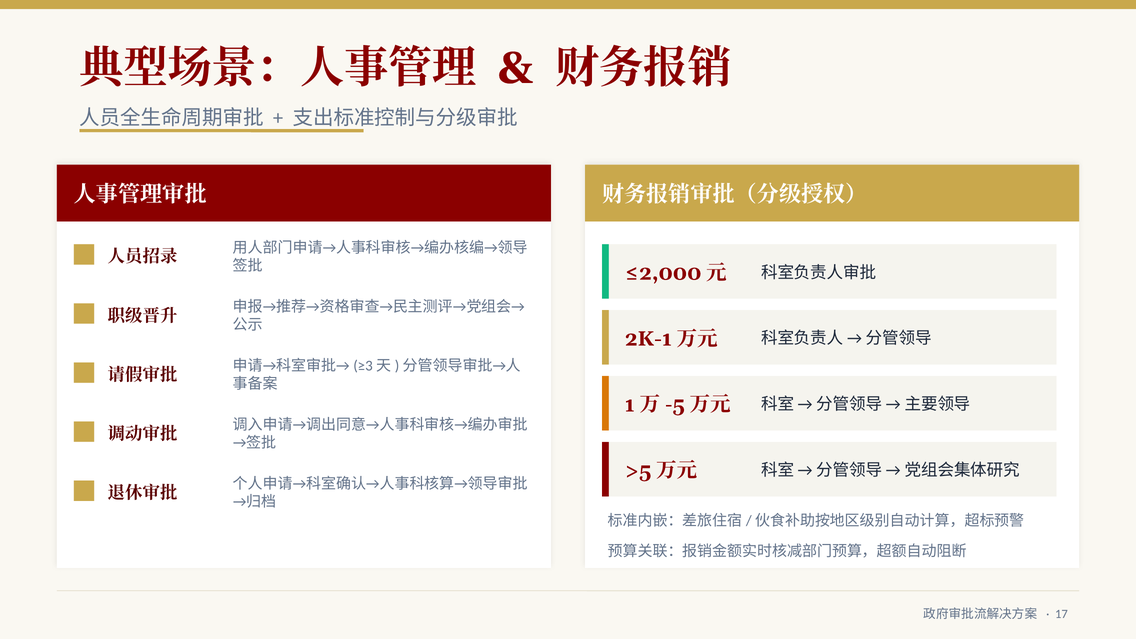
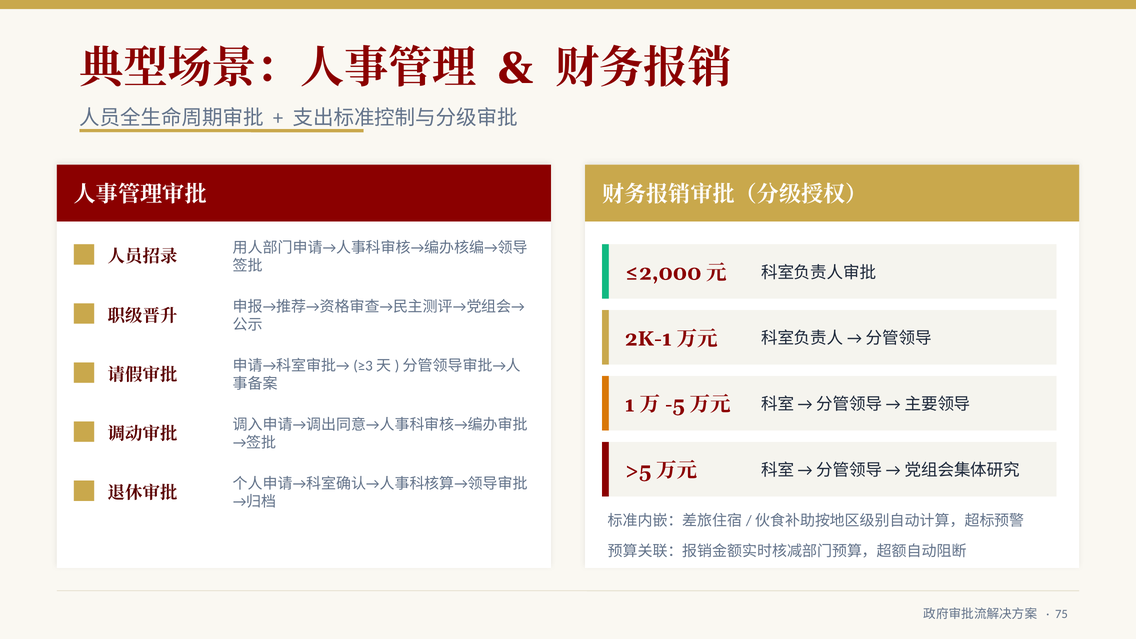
17: 17 -> 75 (1061, 614)
